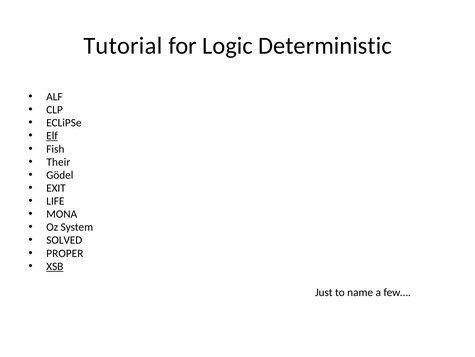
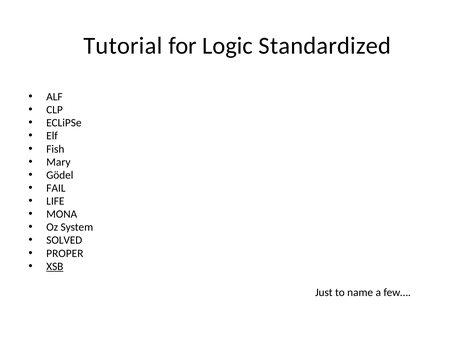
Deterministic: Deterministic -> Standardized (325, 46)
Elf underline: present -> none (52, 136)
Their: Their -> Mary (58, 162)
EXIT: EXIT -> FAIL (56, 188)
